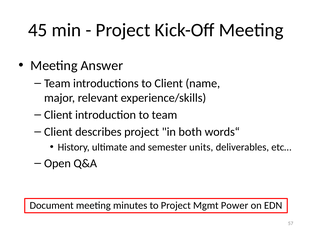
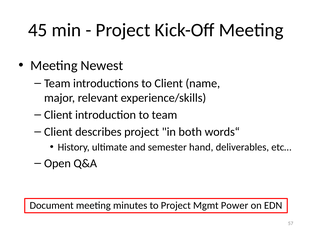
Answer: Answer -> Newest (102, 65)
units: units -> hand (201, 147)
